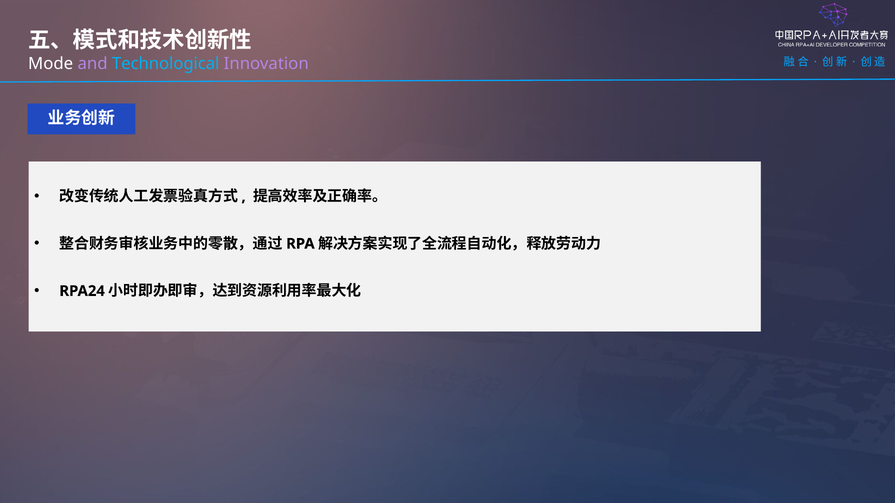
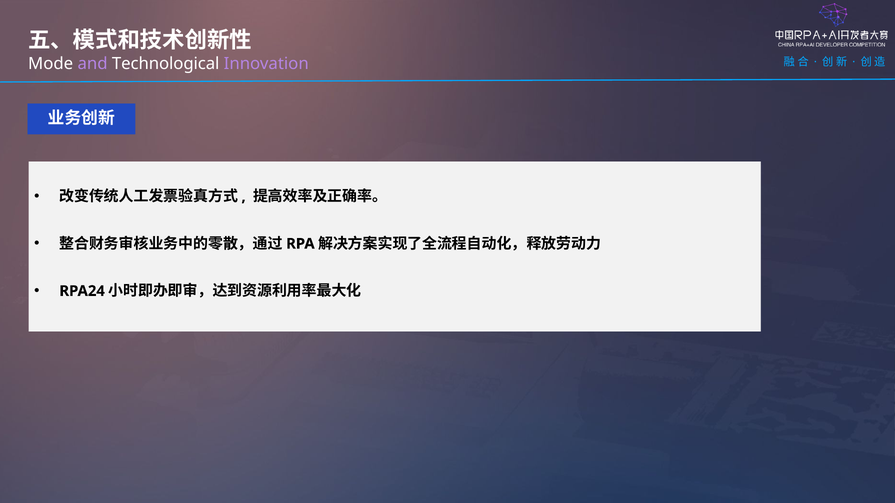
Technological colour: light blue -> white (166, 64)
